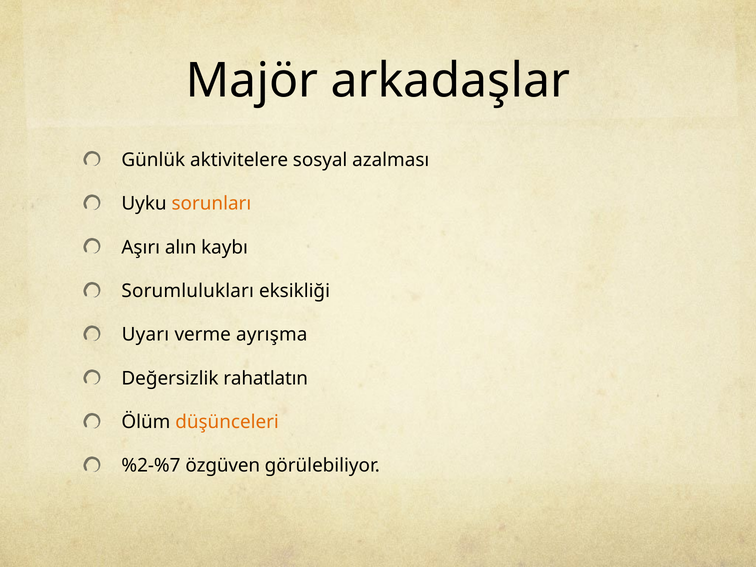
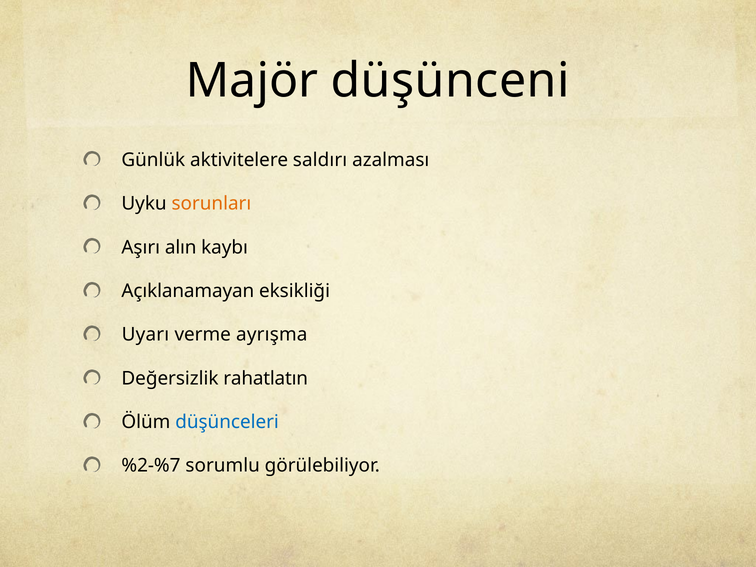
arkadaşlar: arkadaşlar -> düşünceni (450, 81)
sosyal: sosyal -> saldırı (320, 160)
Sorumlulukları: Sorumlulukları -> Açıklanamayan (188, 291)
düşünceleri colour: orange -> blue (227, 422)
özgüven: özgüven -> sorumlu (223, 466)
